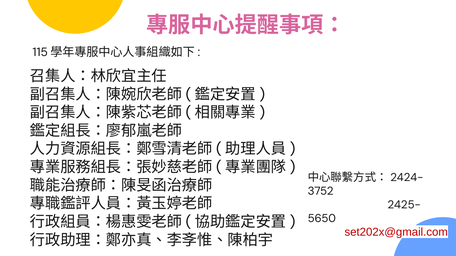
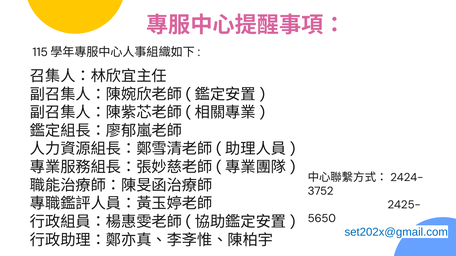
set202x@gmail.com colour: red -> blue (396, 232)
